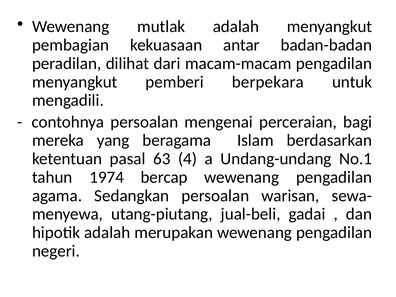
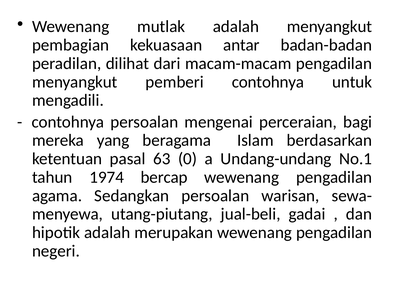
pemberi berpekara: berpekara -> contohnya (268, 82)
4: 4 -> 0 (188, 159)
